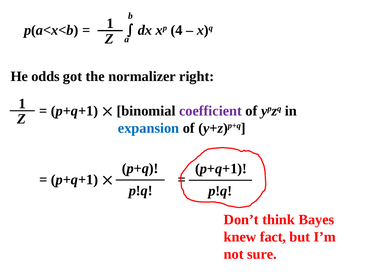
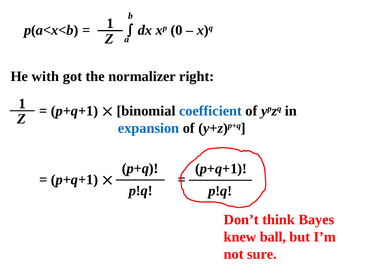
4: 4 -> 0 (177, 30)
odds: odds -> with (45, 77)
coefficient colour: purple -> blue (210, 111)
fact: fact -> ball (273, 238)
